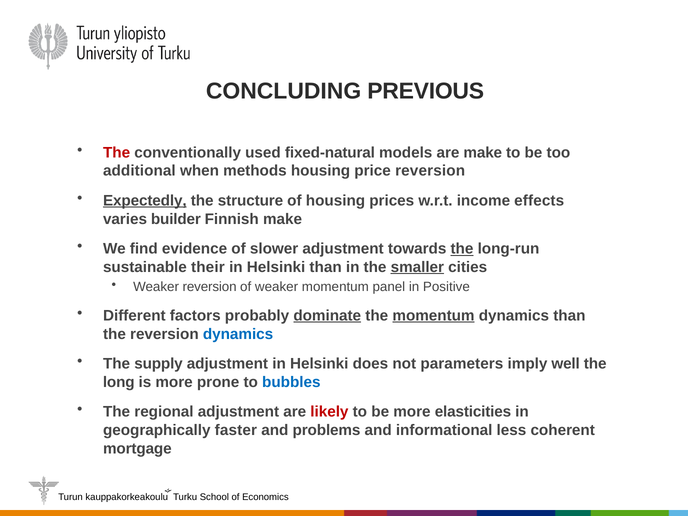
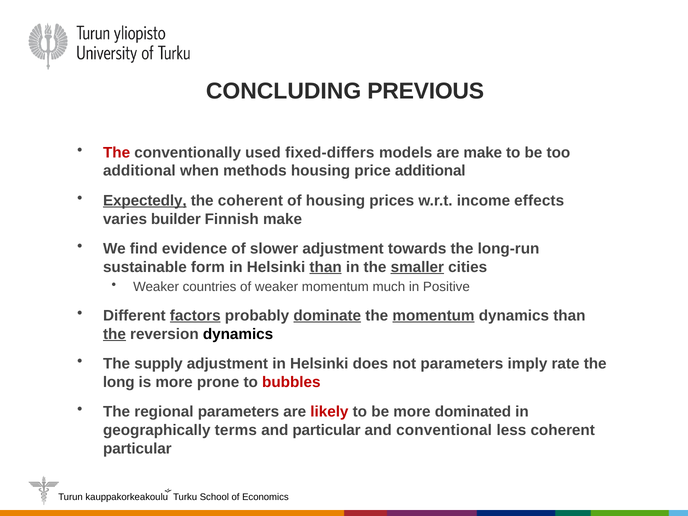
fixed-natural: fixed-natural -> fixed-differs (330, 152)
price reversion: reversion -> additional (430, 171)
the structure: structure -> coherent (250, 201)
the underline: present -> none (462, 249)
their: their -> form (208, 267)
than underline: none -> present (326, 267)
Weaker reversion: reversion -> countries (210, 287)
panel: panel -> much (389, 287)
factors underline: none -> present (195, 316)
the underline: none -> present (114, 334)
dynamics colour: blue -> black (238, 334)
well: well -> rate (566, 364)
bubbles colour: blue -> red (291, 382)
regional adjustment: adjustment -> parameters (238, 412)
elasticities: elasticities -> dominated (473, 412)
faster: faster -> terms (236, 430)
and problems: problems -> particular (327, 430)
informational: informational -> conventional (444, 430)
mortgage: mortgage -> particular (137, 449)
